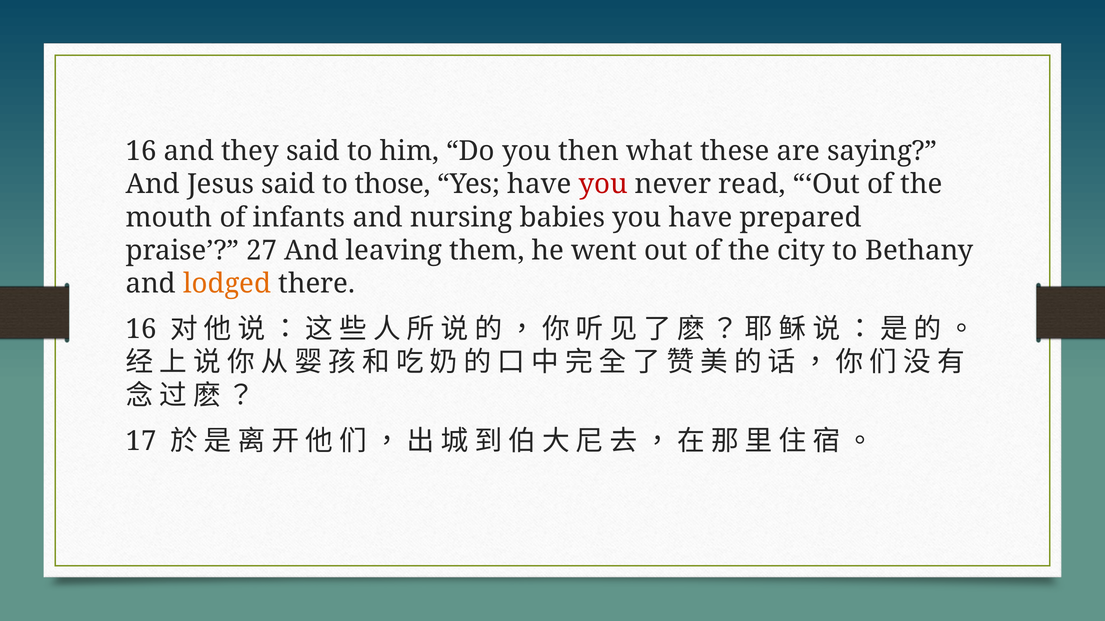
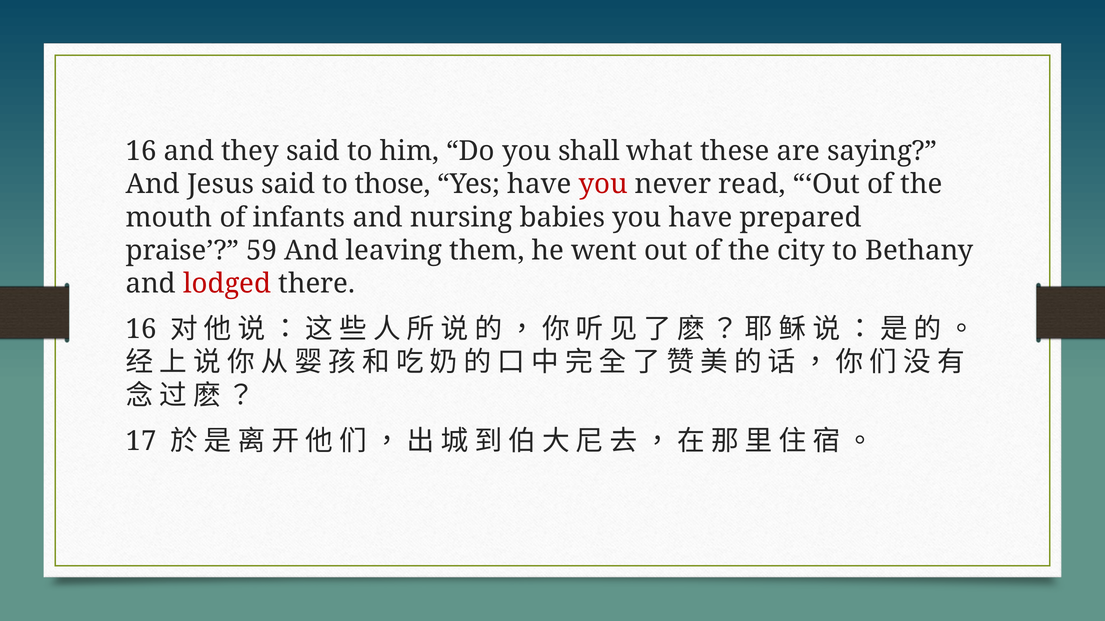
then: then -> shall (589, 151)
27: 27 -> 59 (262, 251)
lodged colour: orange -> red (227, 284)
